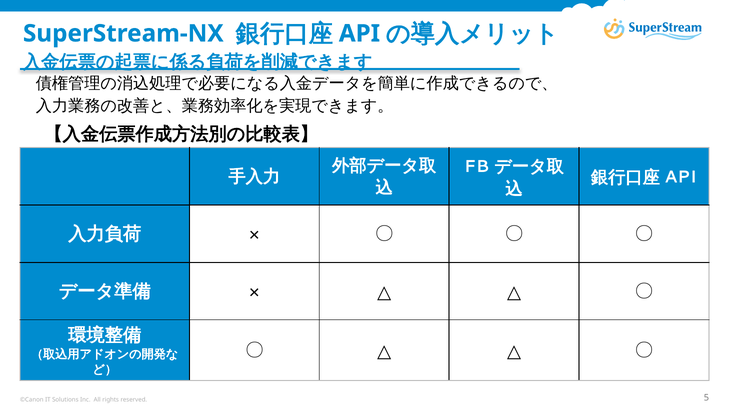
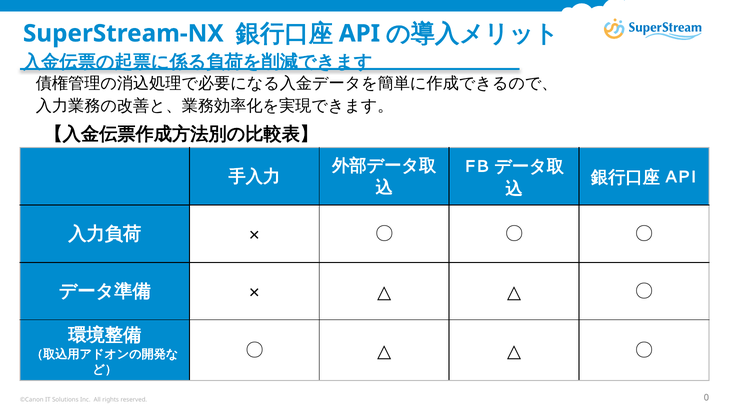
5: 5 -> 0 (706, 398)
